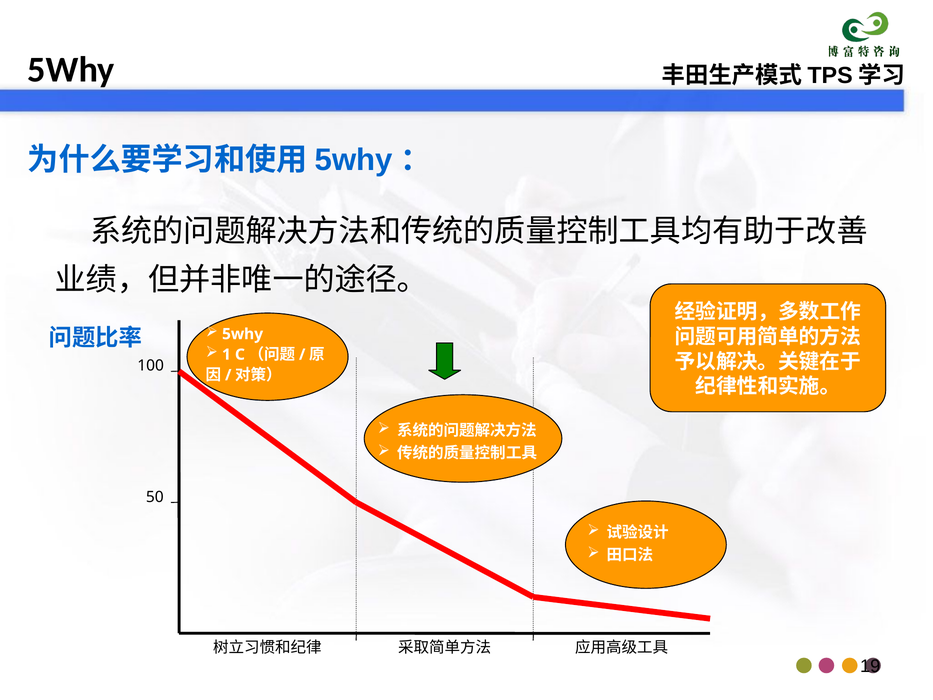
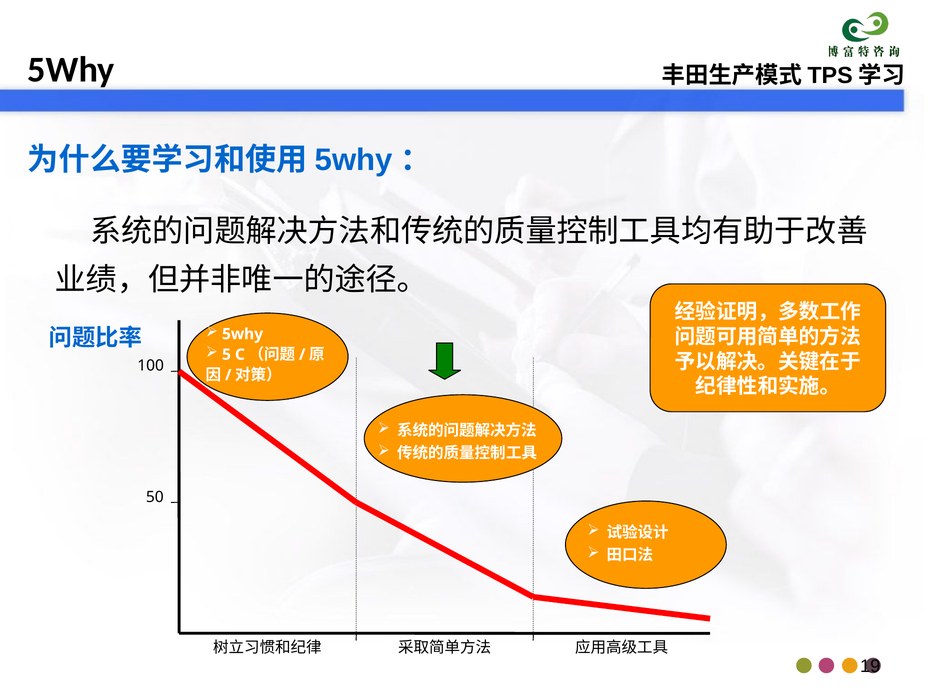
1: 1 -> 5 (226, 354)
